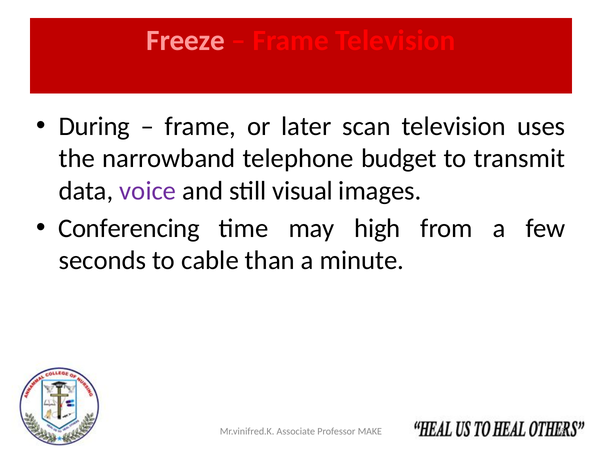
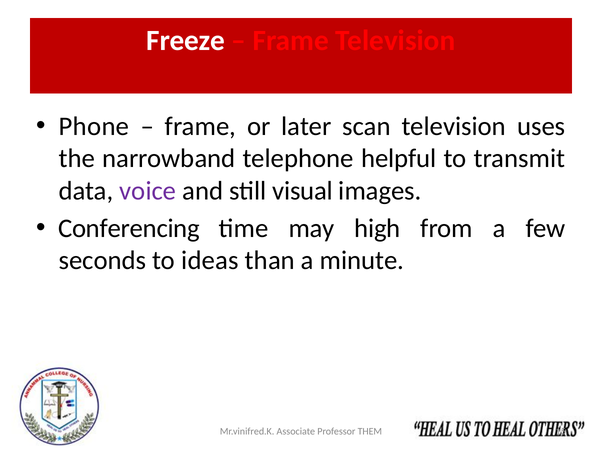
Freeze colour: pink -> white (186, 41)
During: During -> Phone (94, 126)
budget: budget -> helpful (399, 158)
cable: cable -> ideas (210, 260)
MAKE: MAKE -> THEM (370, 431)
